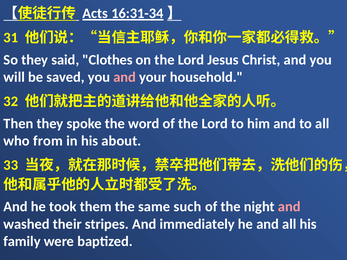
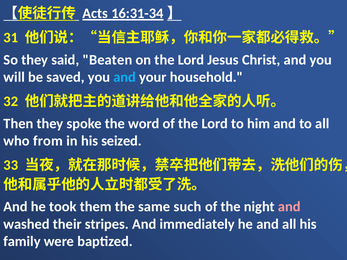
Clothes: Clothes -> Beaten (107, 60)
and colour: pink -> light blue (125, 77)
about: about -> seized (121, 141)
